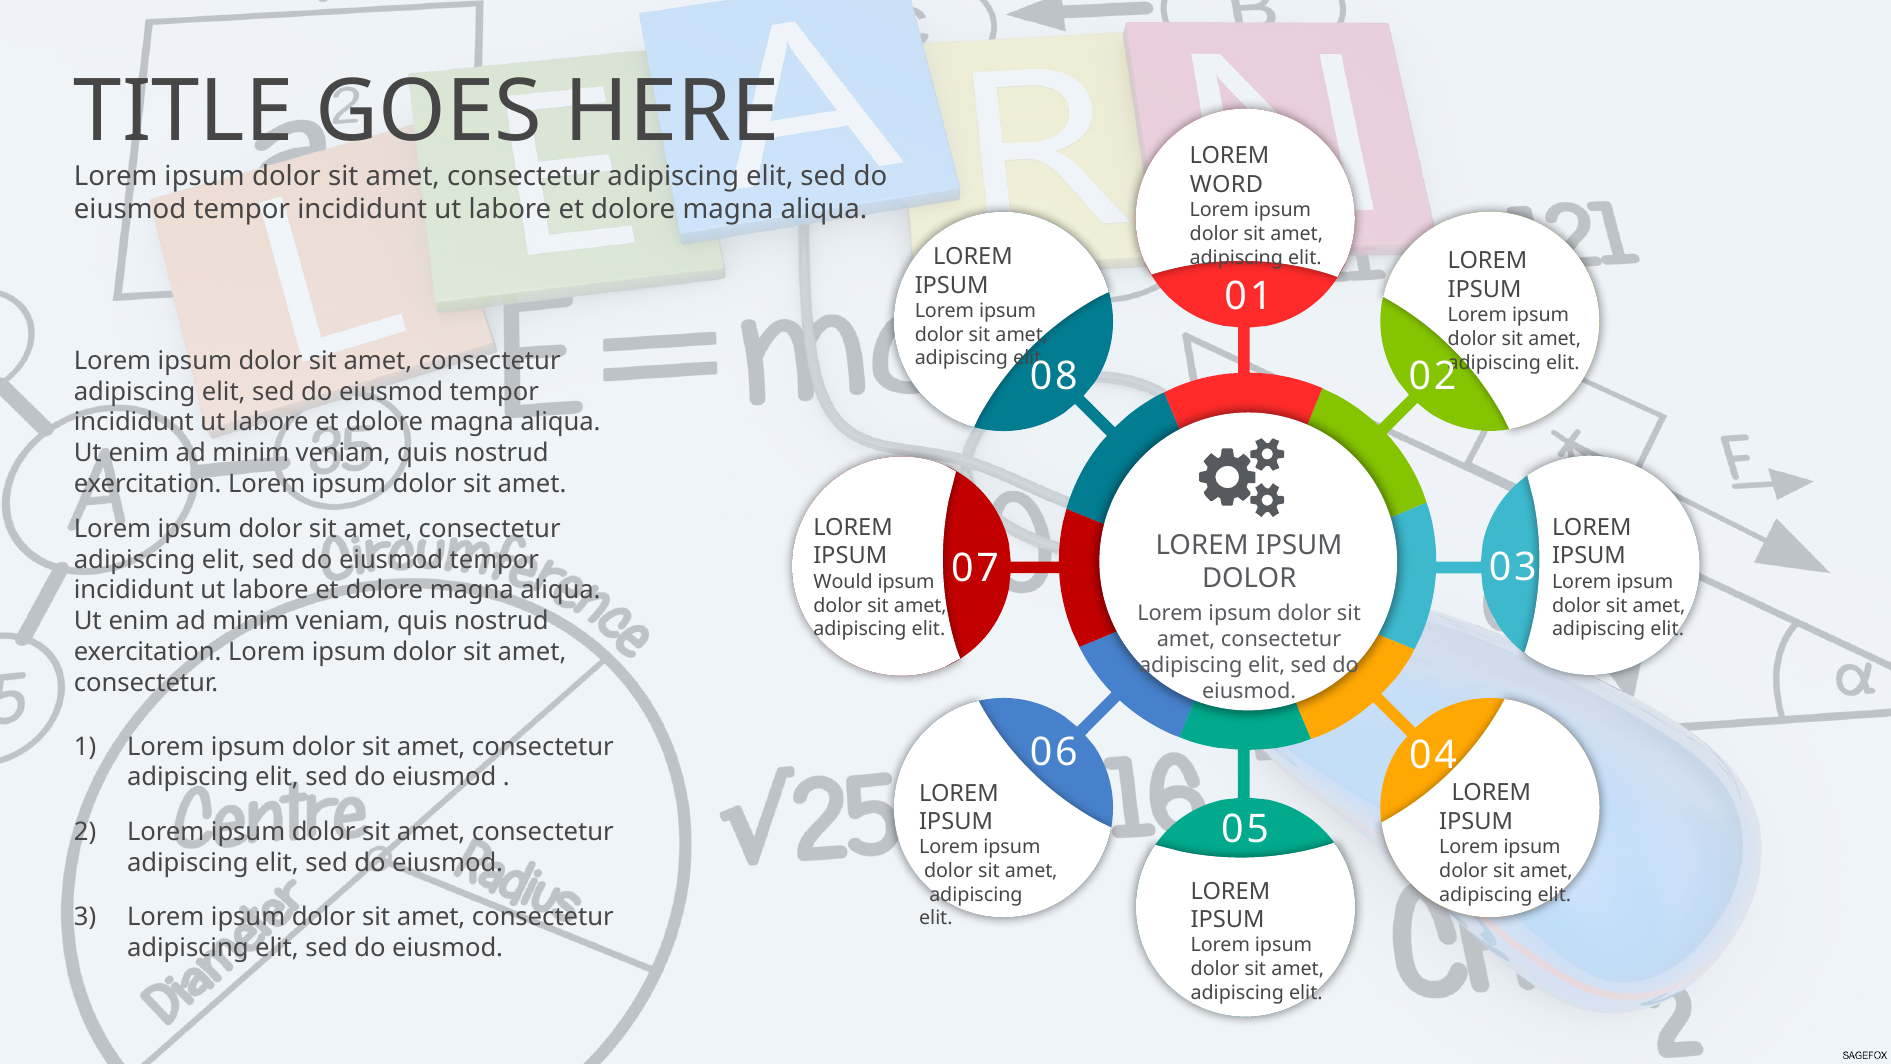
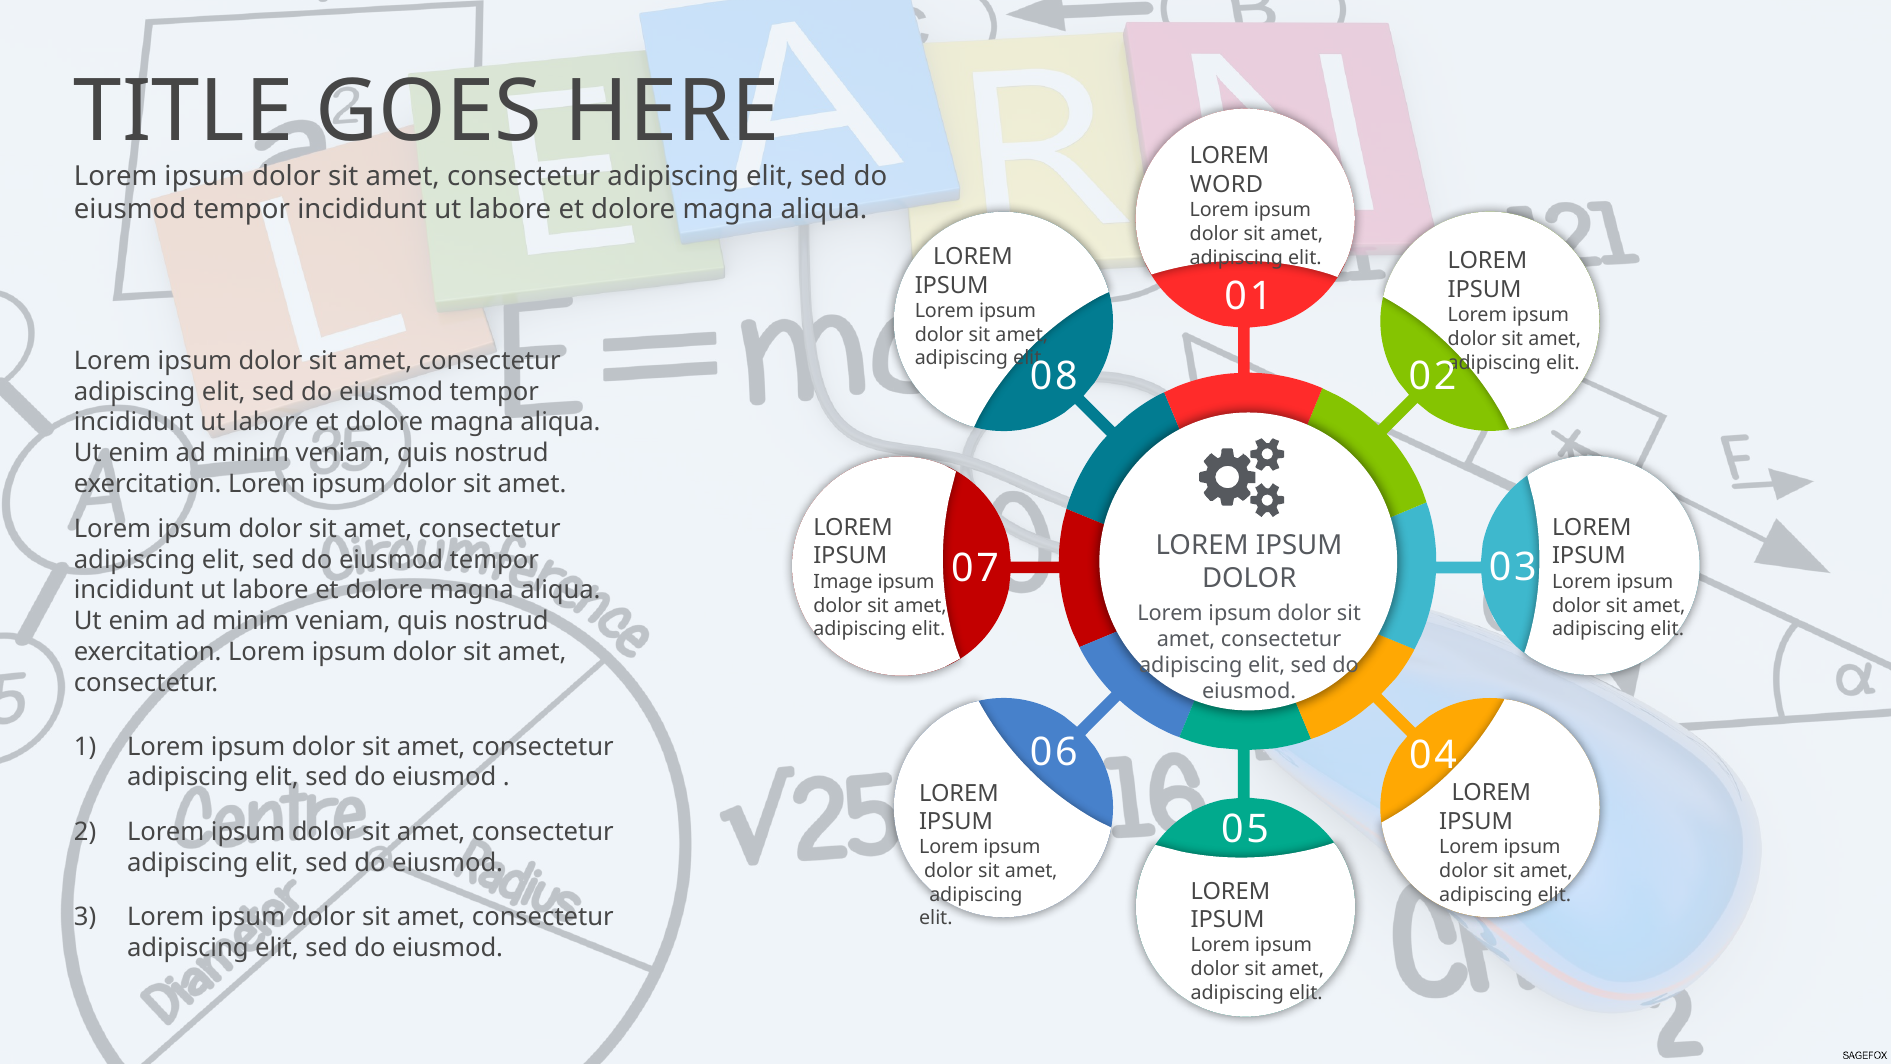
Would: Would -> Image (843, 582)
